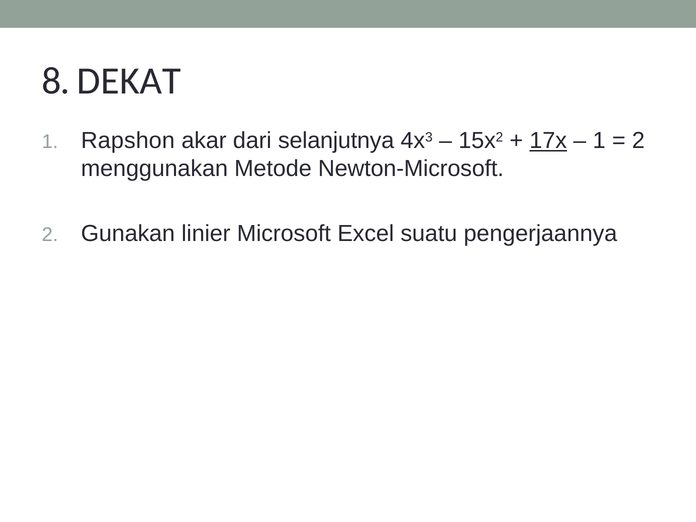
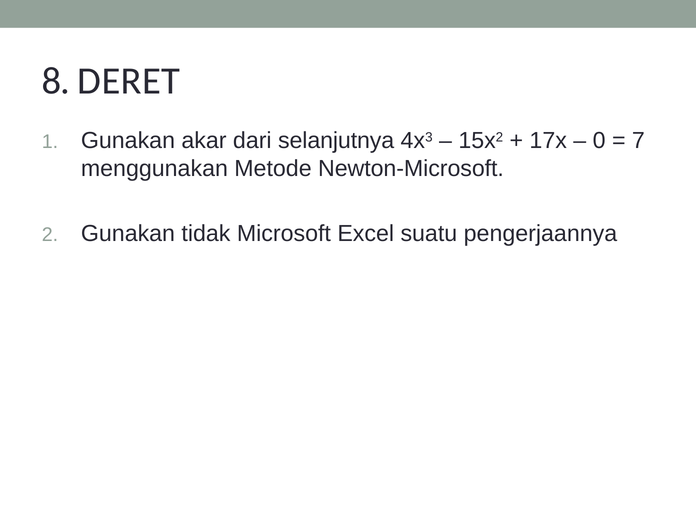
DEKAT: DEKAT -> DERET (129, 81)
Rapshon: Rapshon -> Gunakan (128, 141)
17x underline: present -> none (548, 141)
1: 1 -> 0 (599, 141)
2: 2 -> 7 (638, 141)
linier: linier -> tidak (206, 234)
